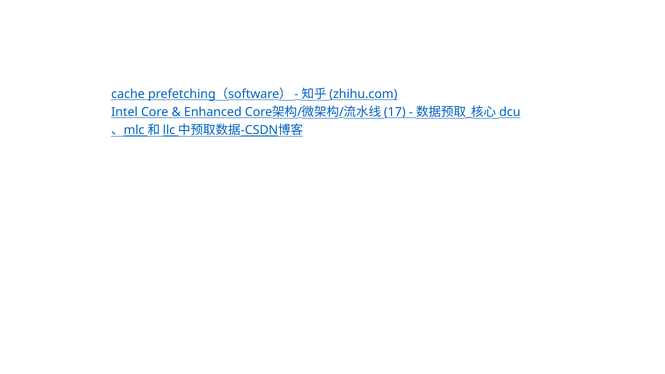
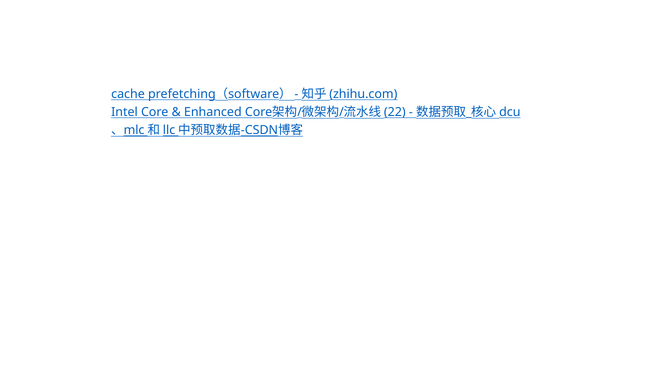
17: 17 -> 22 (395, 112)
